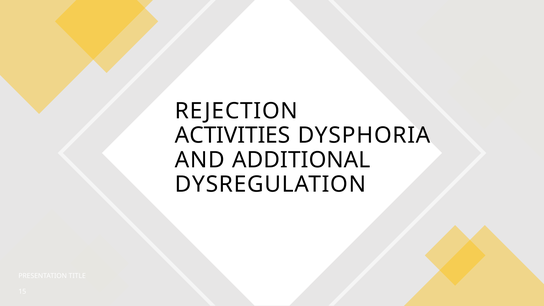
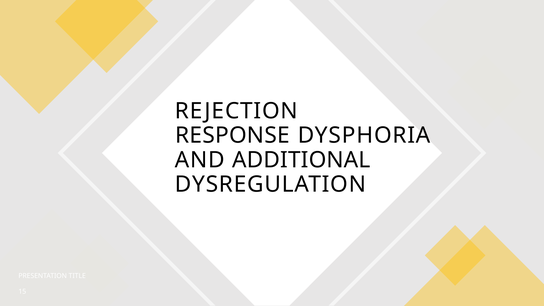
ACTIVITIES: ACTIVITIES -> RESPONSE (233, 135)
